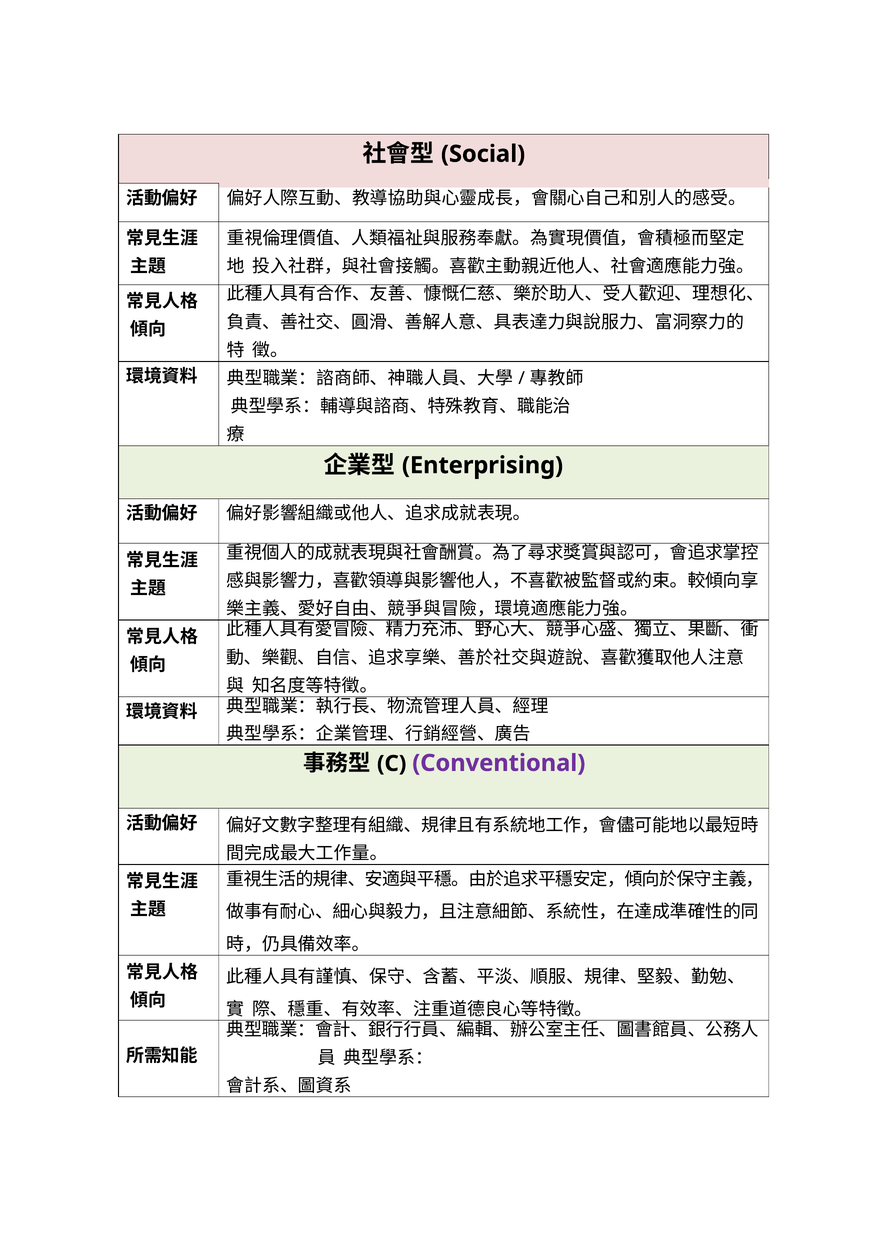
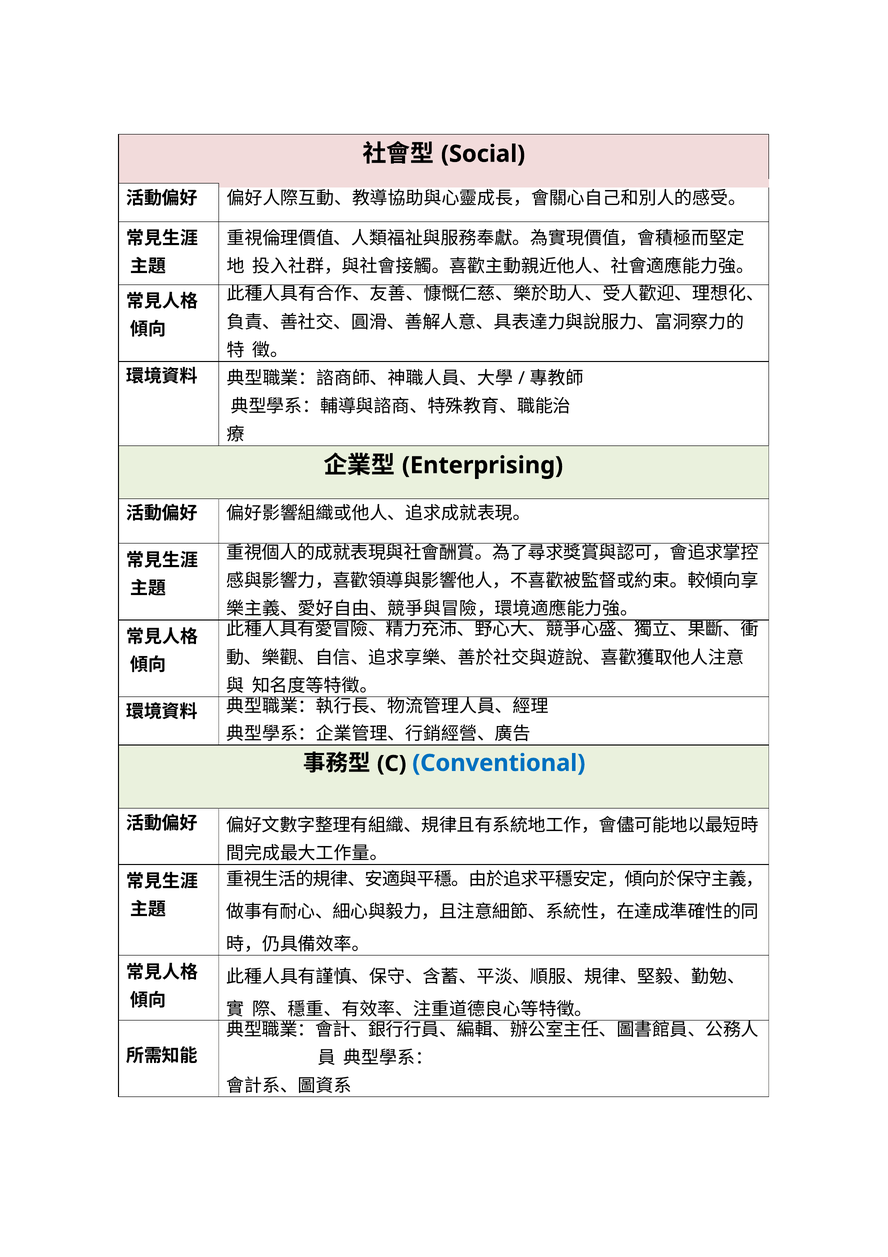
Conventional colour: purple -> blue (499, 763)
